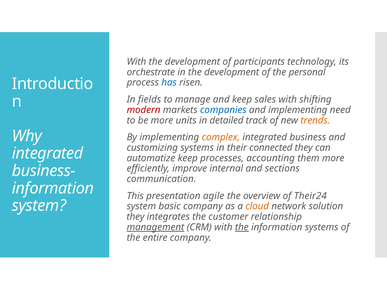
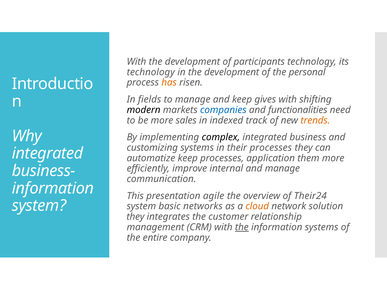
orchestrate: orchestrate -> technology (151, 72)
has colour: blue -> orange (169, 83)
sales: sales -> gives (265, 100)
modern colour: red -> black (144, 110)
and implementing: implementing -> functionalities (298, 110)
units: units -> sales (186, 120)
detailed: detailed -> indexed (226, 120)
complex colour: orange -> black (221, 137)
their connected: connected -> processes (271, 148)
accounting: accounting -> application (271, 158)
and sections: sections -> manage (282, 169)
basic company: company -> networks (203, 206)
management underline: present -> none (155, 227)
